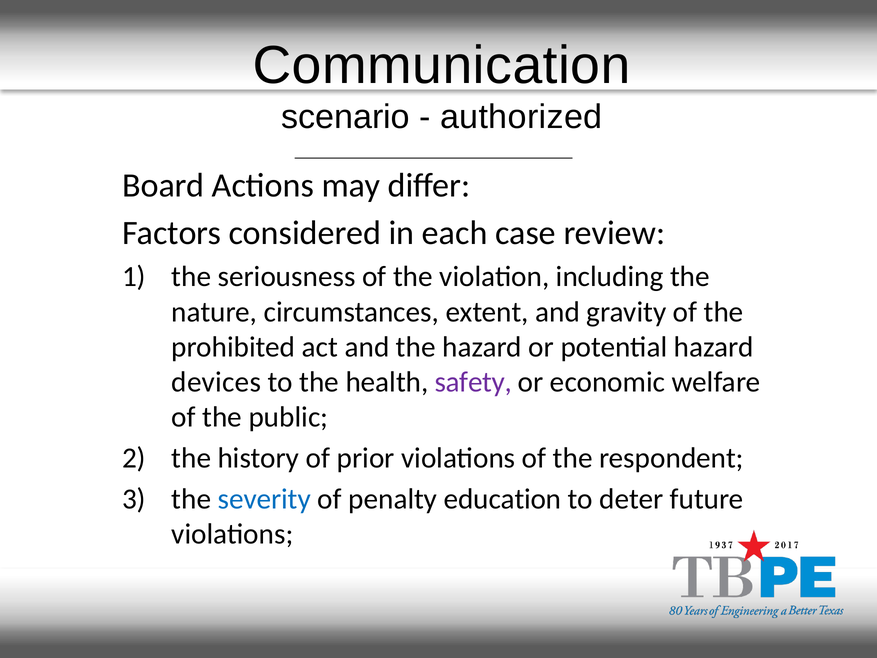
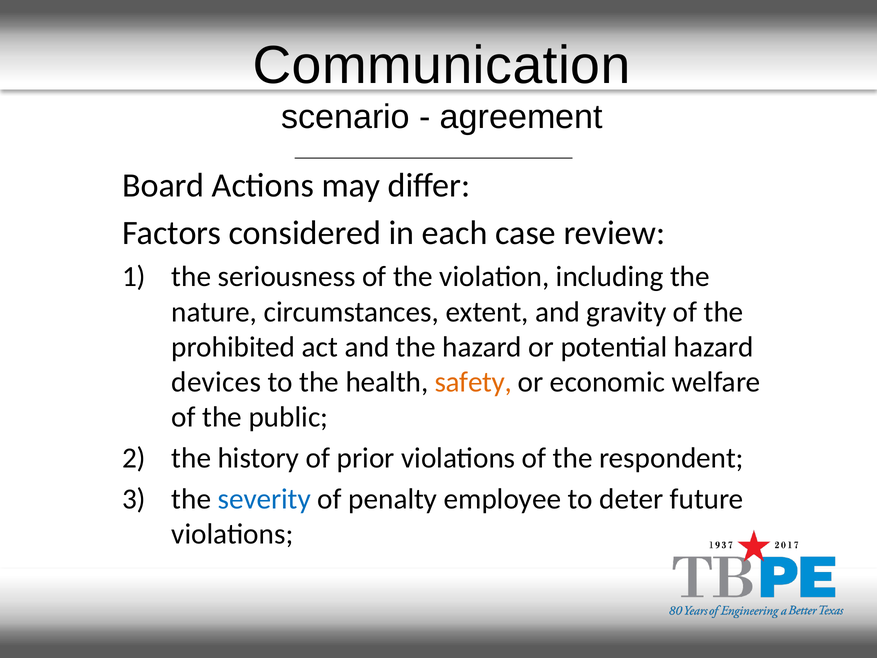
authorized: authorized -> agreement (521, 117)
safety colour: purple -> orange (473, 382)
education: education -> employee (502, 499)
